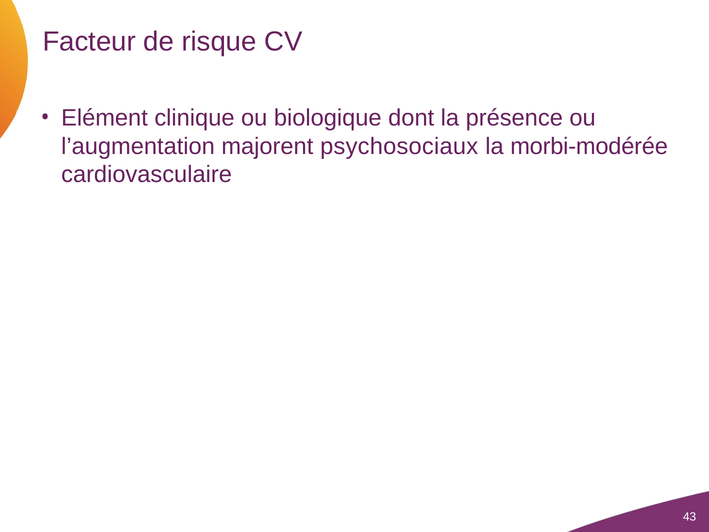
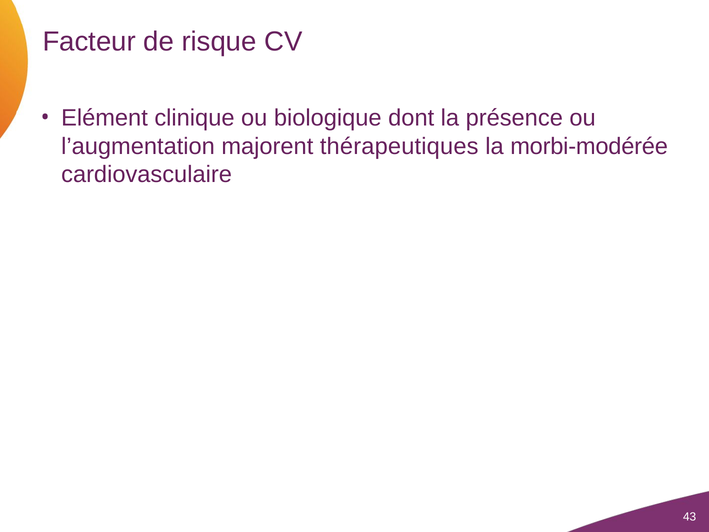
psychosociaux: psychosociaux -> thérapeutiques (399, 146)
